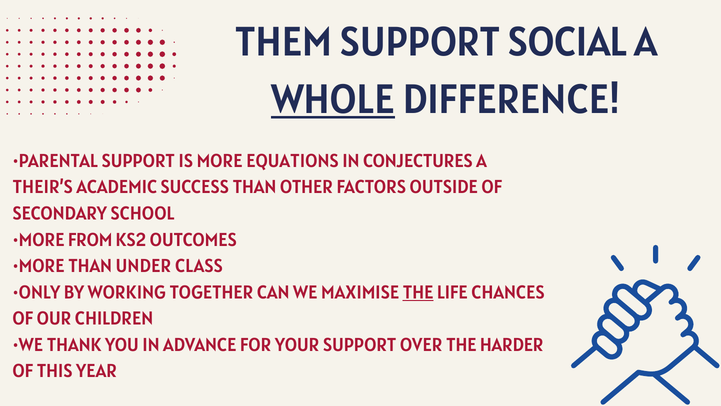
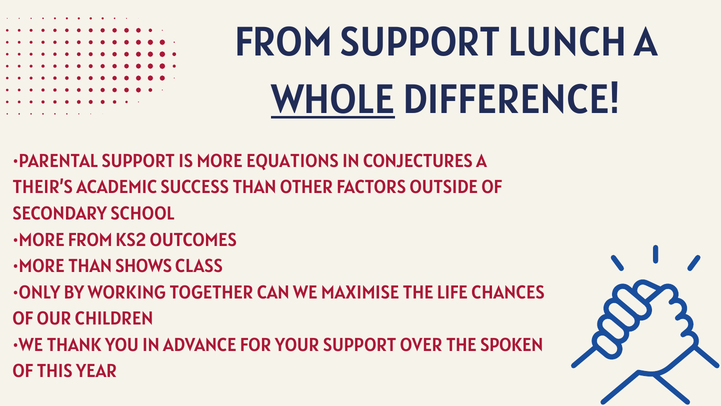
THEM: THEM -> FROM (283, 42)
SOCIAL: SOCIAL -> LUNCH (567, 42)
UNDER: UNDER -> SHOWS (144, 266)
THE underline: present -> none (418, 292)
HARDER: HARDER -> SPOKEN (512, 345)
